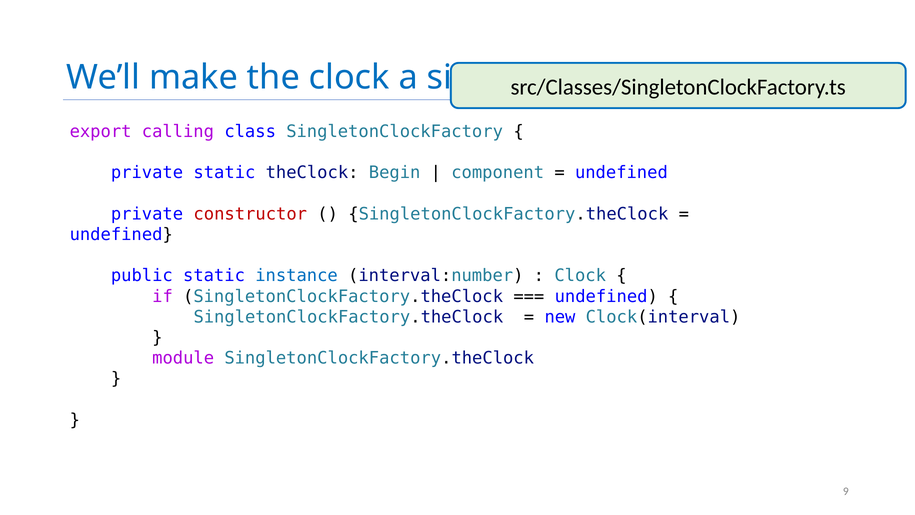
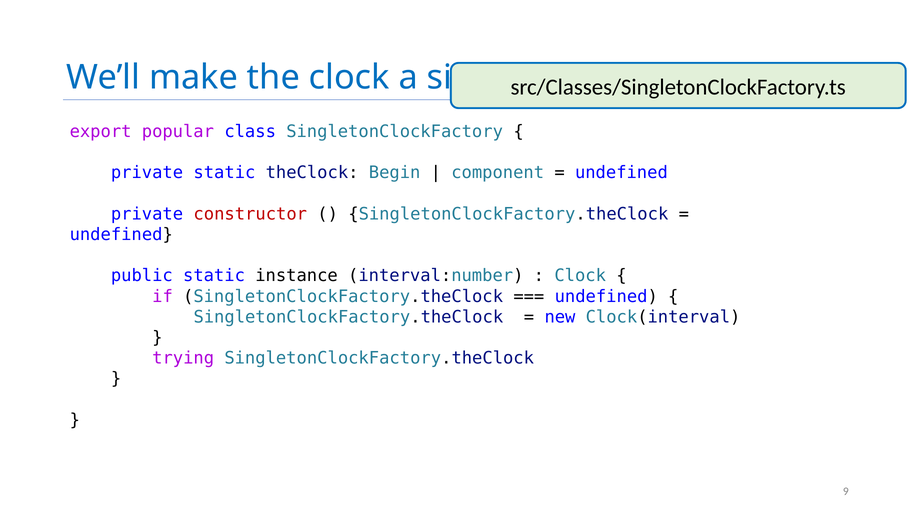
calling: calling -> popular (178, 132)
instance colour: blue -> black (297, 276)
module: module -> trying (183, 358)
